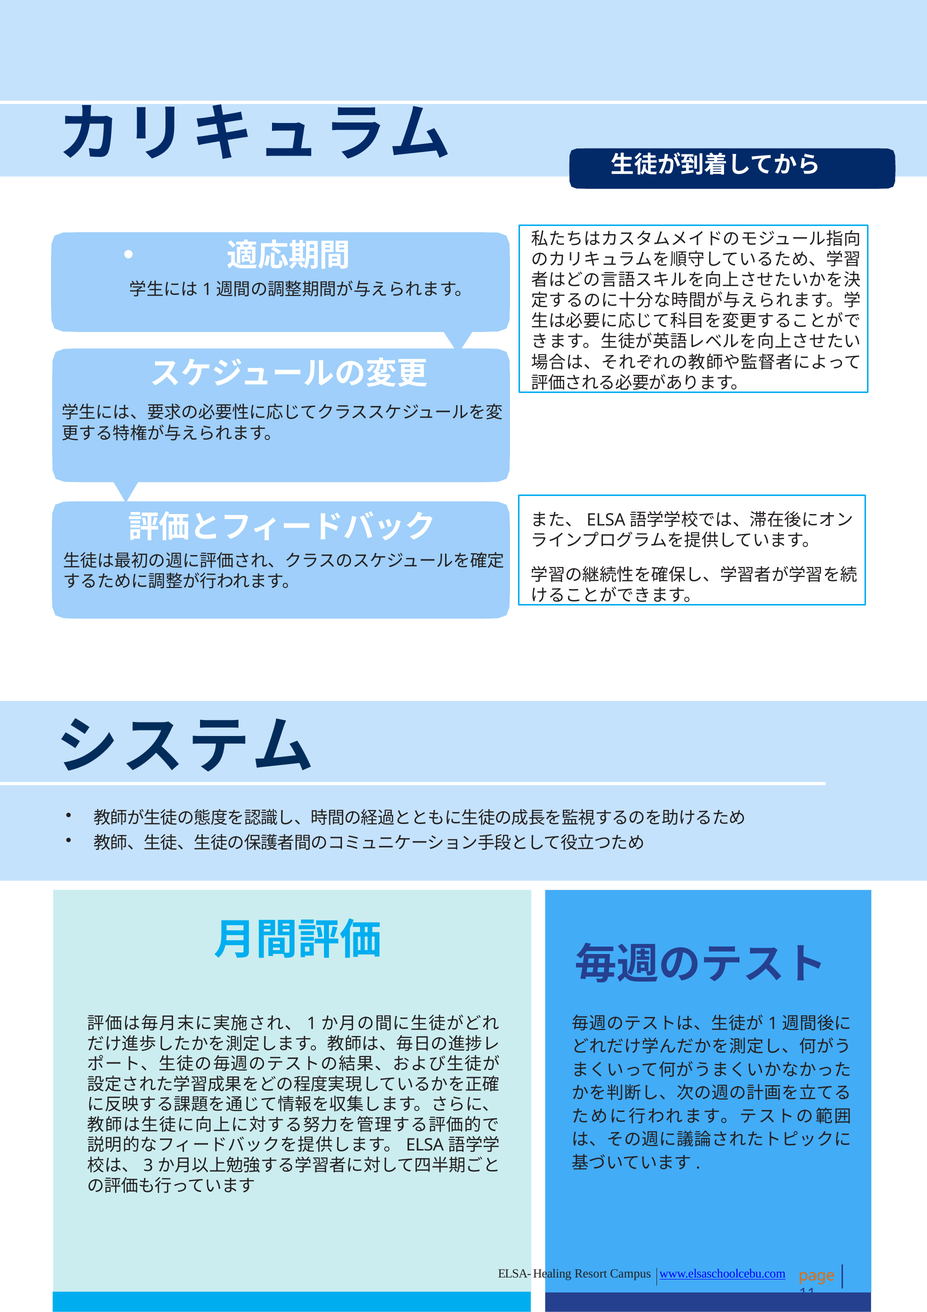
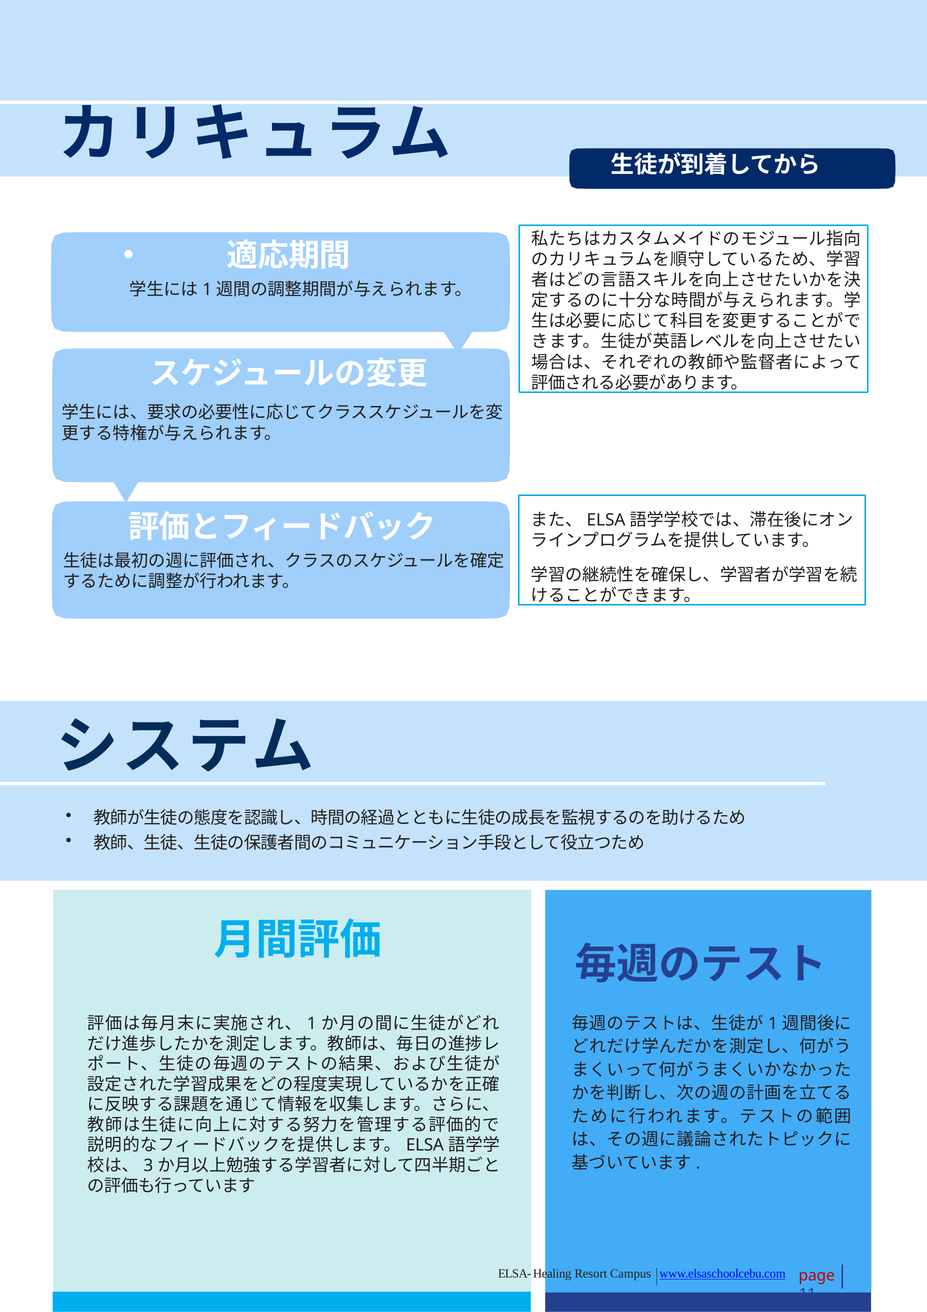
page colour: orange -> red (817, 1275)
